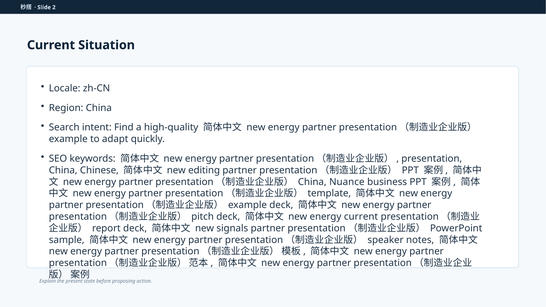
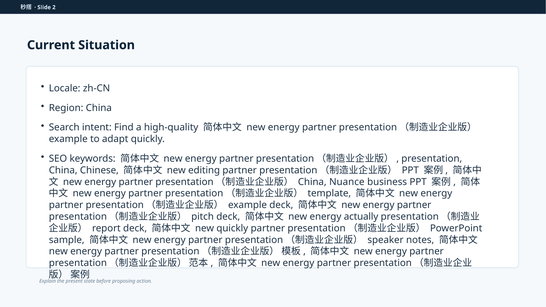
energy current: current -> actually (361, 217)
new signals: signals -> quickly (232, 228)
